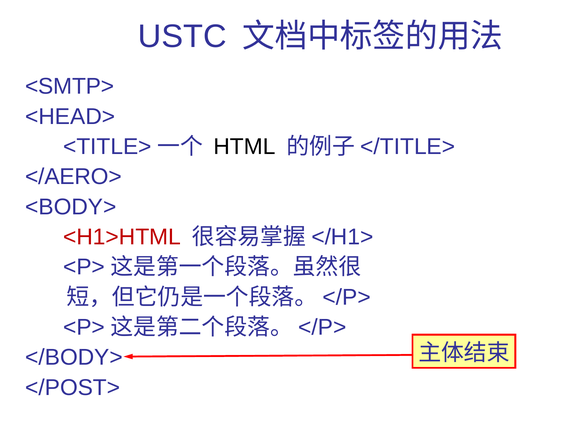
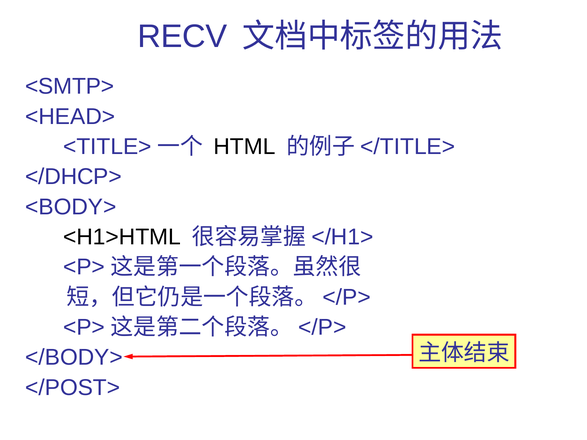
USTC: USTC -> RECV (182, 37)
</AERO>: </AERO> -> </DHCP> (73, 177)
<H1>HTML colour: red -> black (122, 237)
